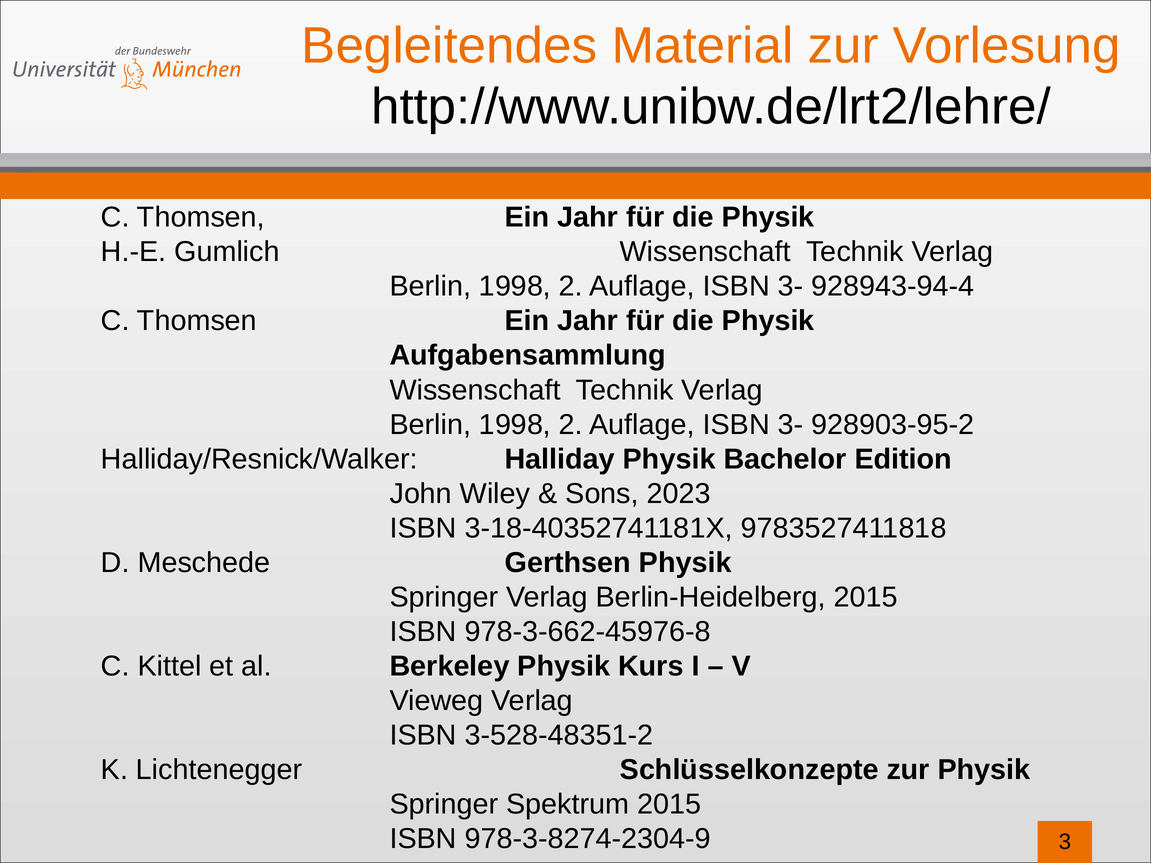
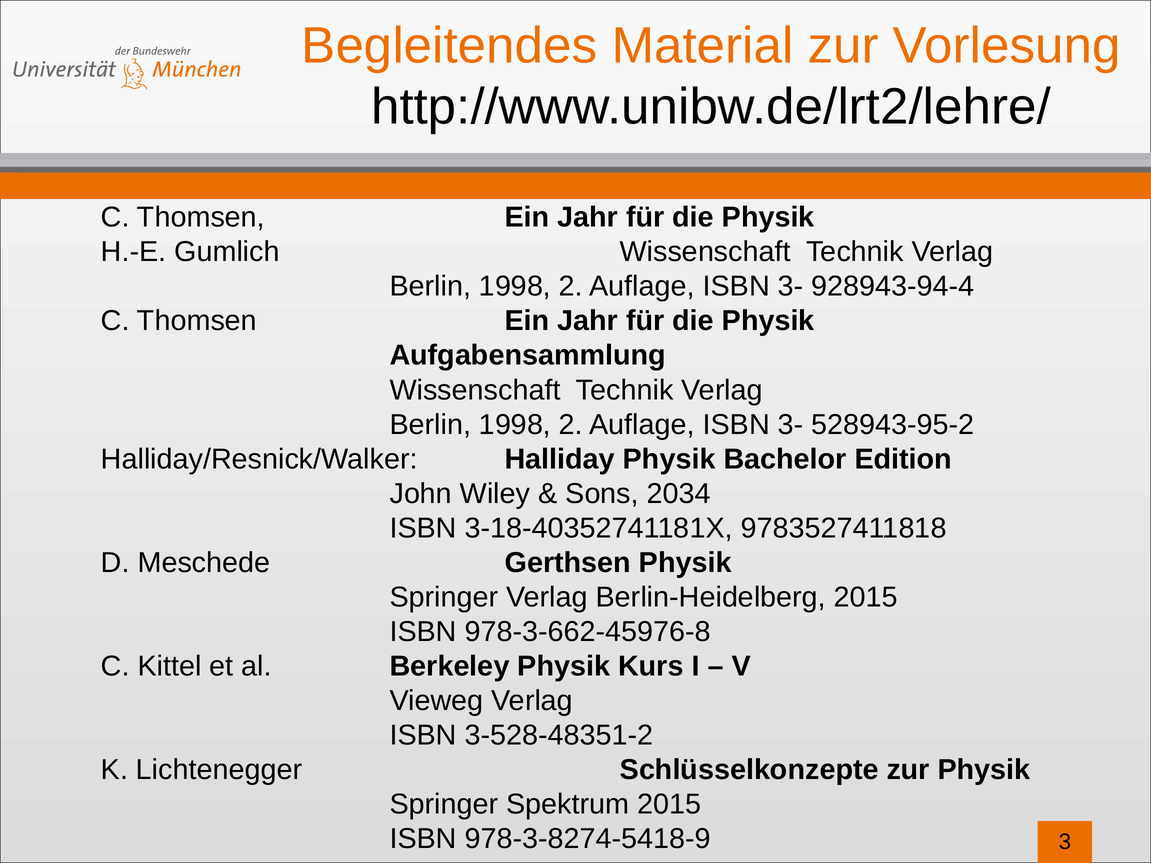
928903-95-2: 928903-95-2 -> 528943-95-2 (893, 425)
2023: 2023 -> 2034 (679, 494)
978-3-8274-2304-9: 978-3-8274-2304-9 -> 978-3-8274-5418-9 (588, 839)
